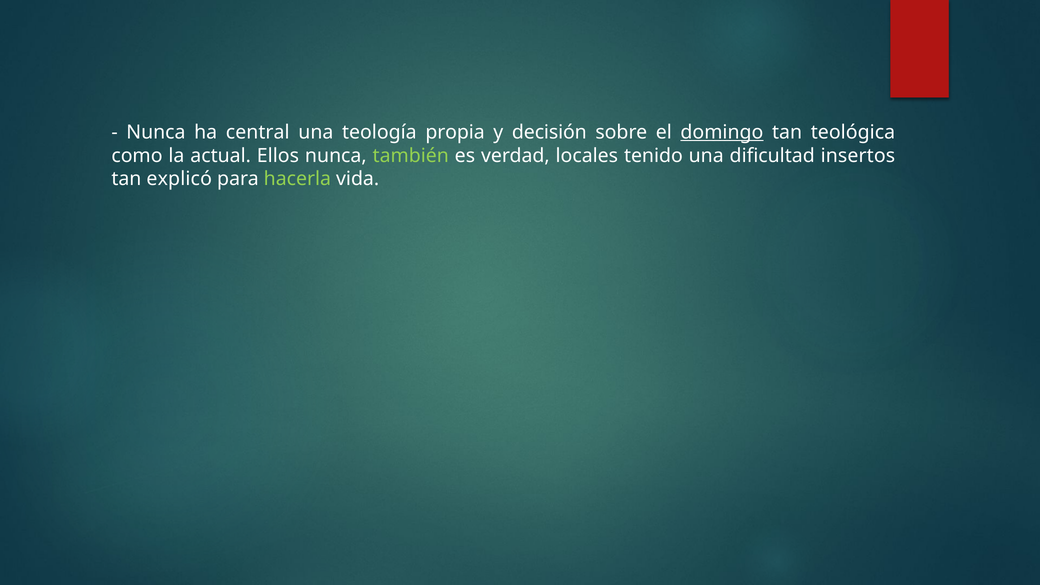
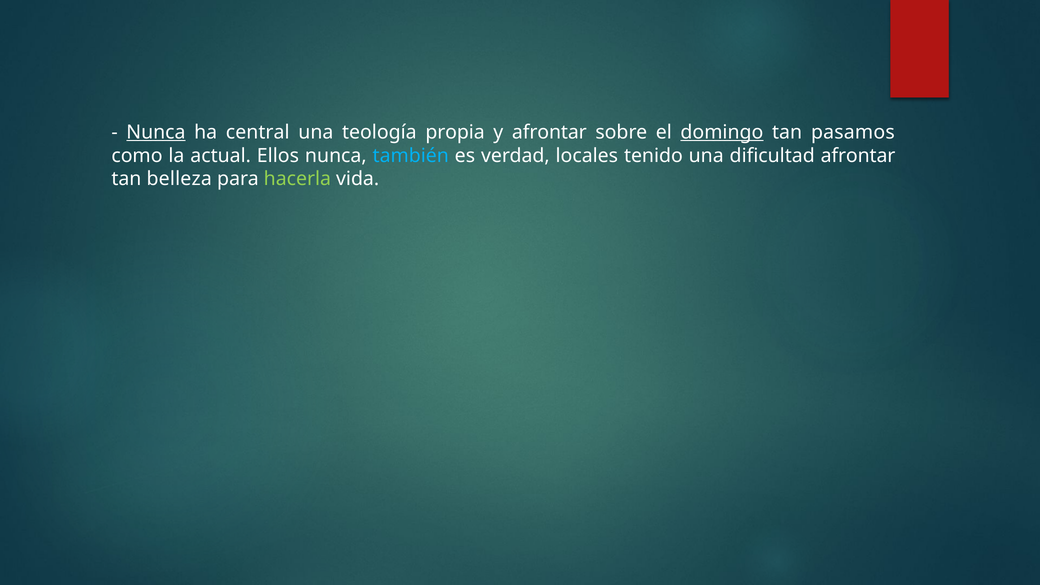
Nunca underline: none -> present (156, 132)
y decisión: decisión -> afrontar (549, 132)
teológica: teológica -> pasamos (853, 132)
también colour: light green -> light blue (411, 156)
dificultad insertos: insertos -> afrontar (858, 156)
explicó: explicó -> belleza (179, 179)
